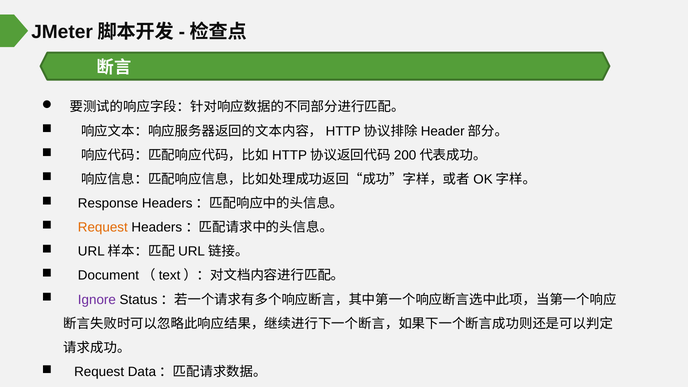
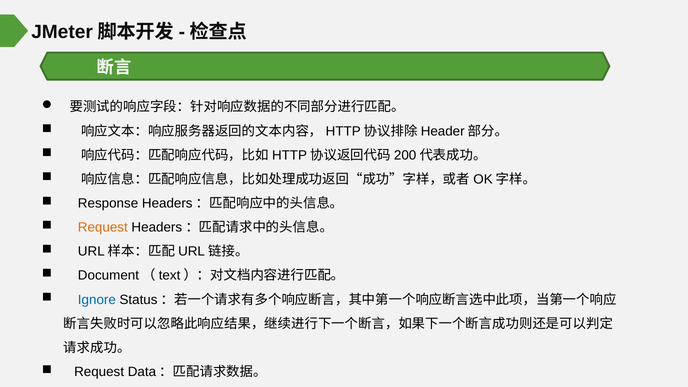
Ignore colour: purple -> blue (97, 300)
